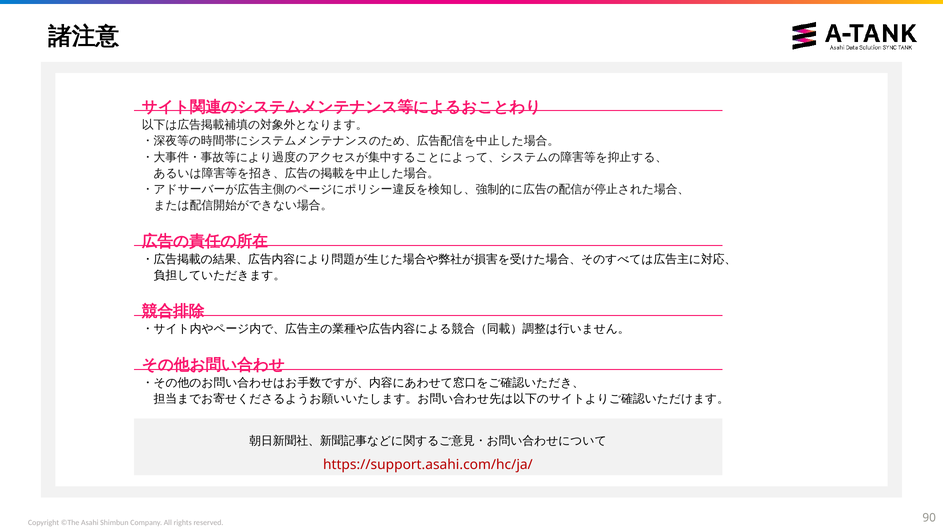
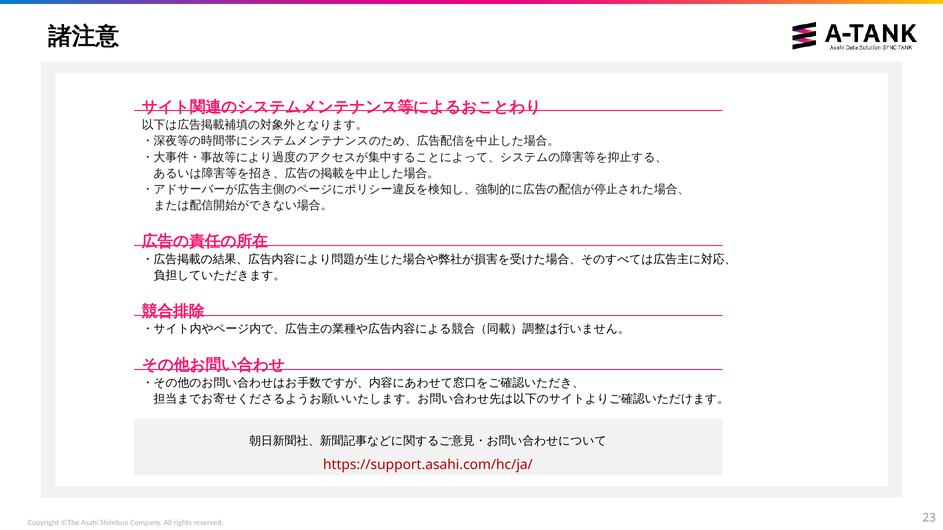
90: 90 -> 23 (929, 518)
